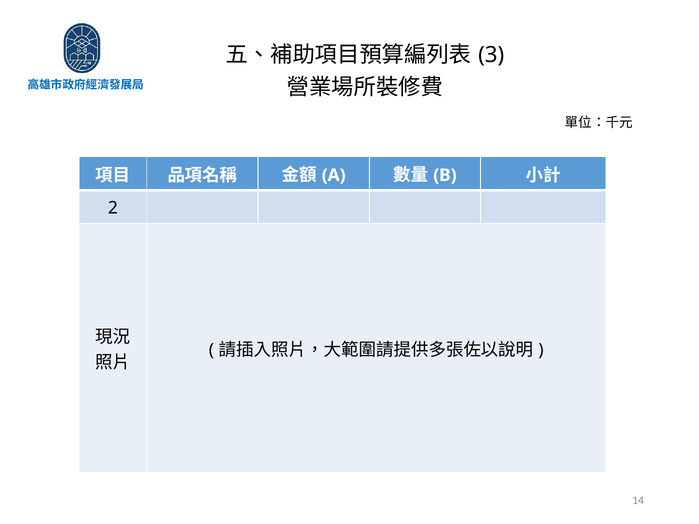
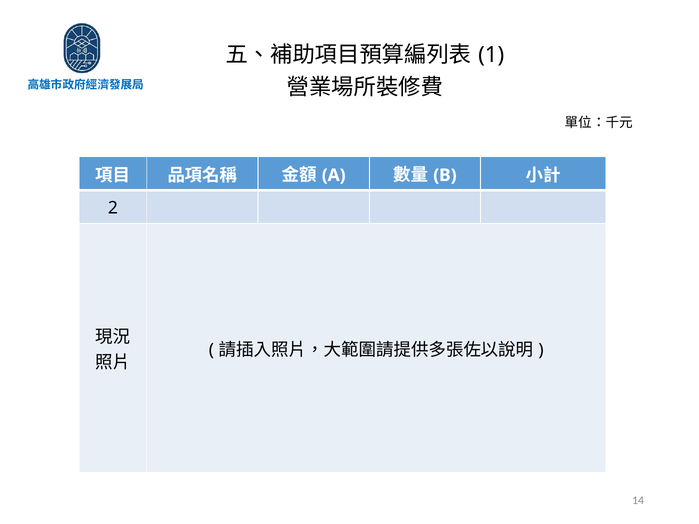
3: 3 -> 1 (491, 55)
